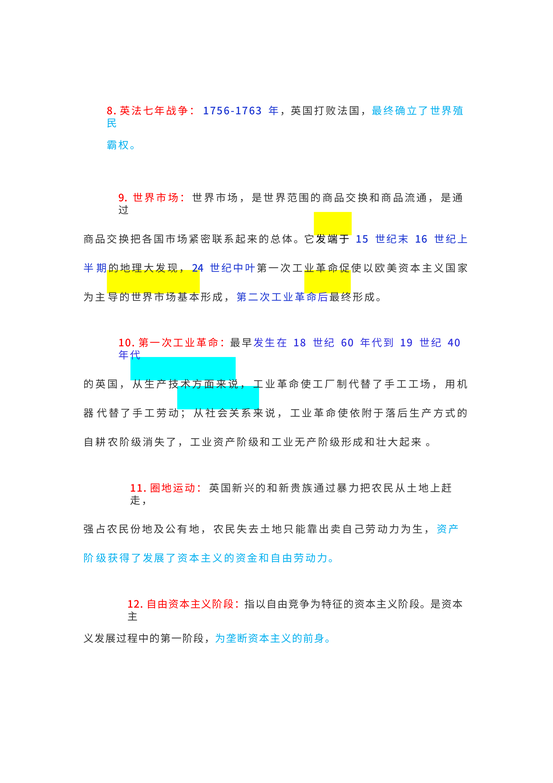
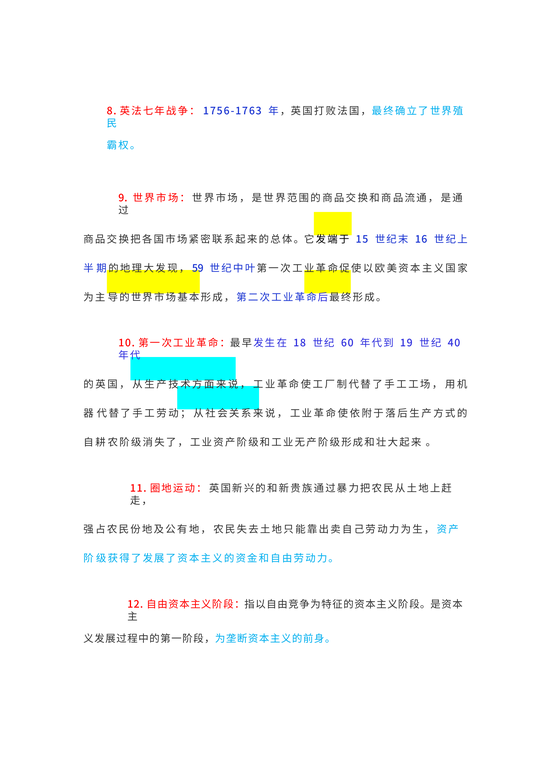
24: 24 -> 59 (198, 268)
